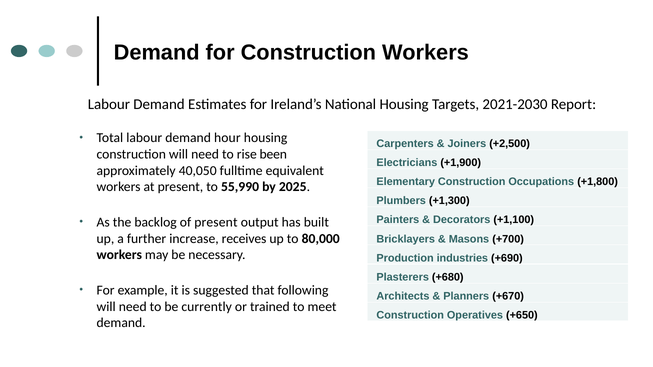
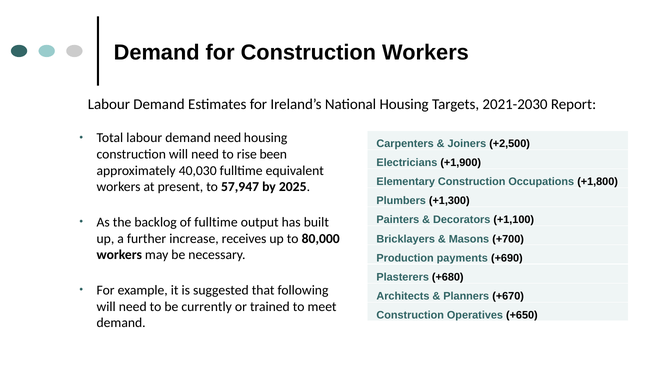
demand hour: hour -> need (227, 138)
40,050: 40,050 -> 40,030 (198, 171)
55,990: 55,990 -> 57,947 (240, 187)
of present: present -> fulltime (216, 222)
industries: industries -> payments (462, 258)
